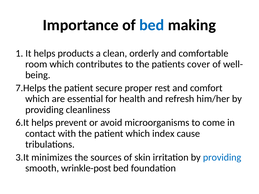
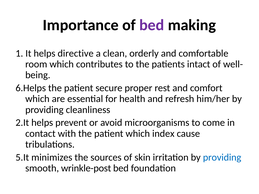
bed colour: blue -> purple (152, 25)
products: products -> directive (76, 53)
cover: cover -> intact (199, 64)
7.Helps: 7.Helps -> 6.Helps (31, 88)
6.It: 6.It -> 2.It (22, 123)
3.It: 3.It -> 5.It (22, 158)
